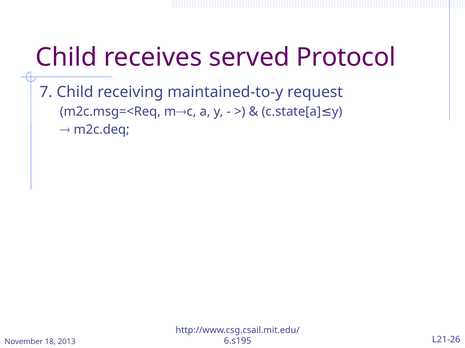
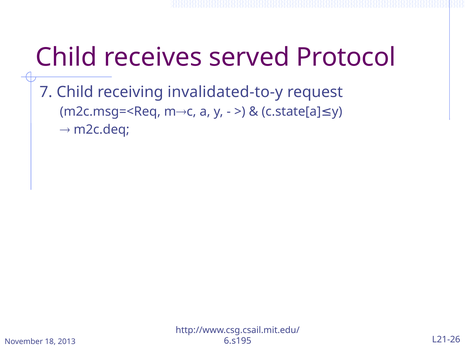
maintained-to-y: maintained-to-y -> invalidated-to-y (225, 92)
